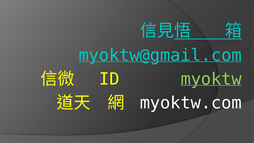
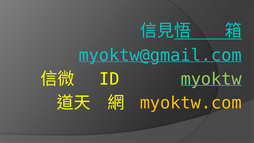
myoktw.com colour: white -> yellow (191, 103)
